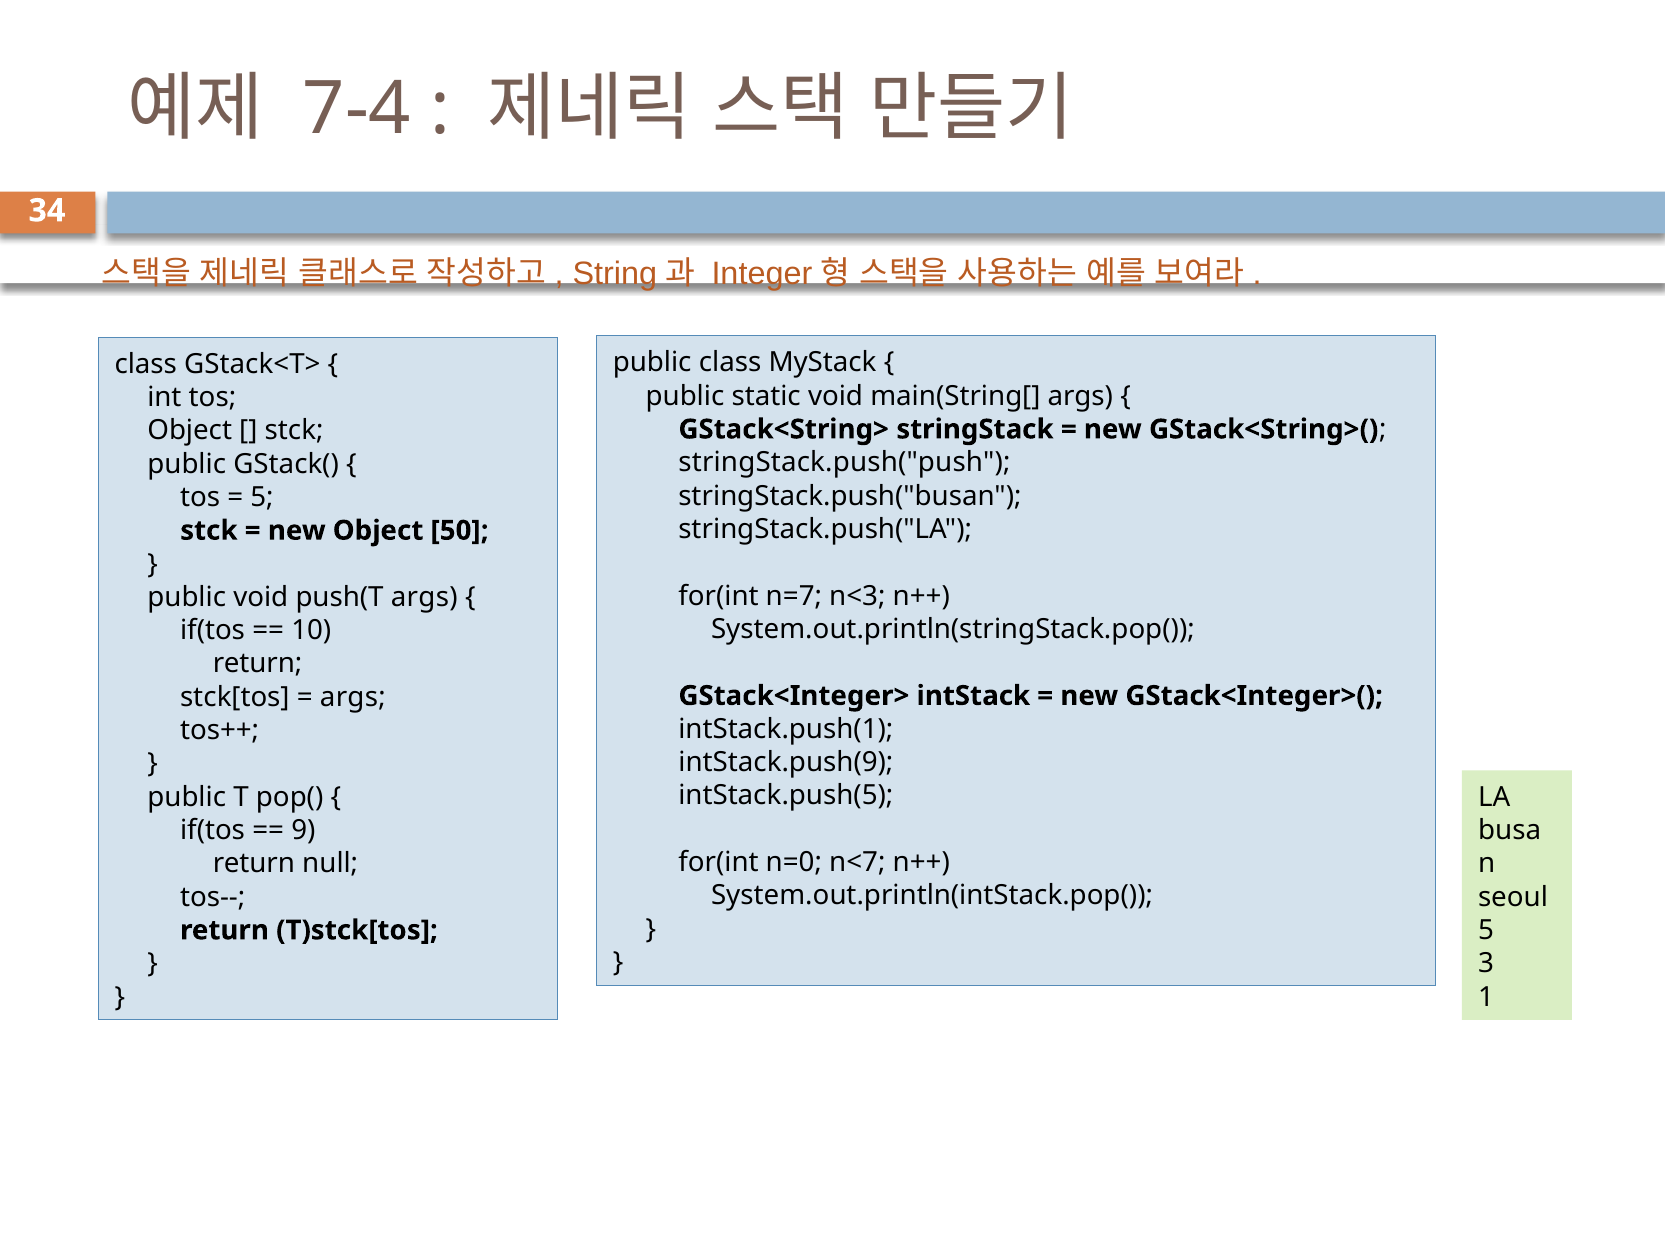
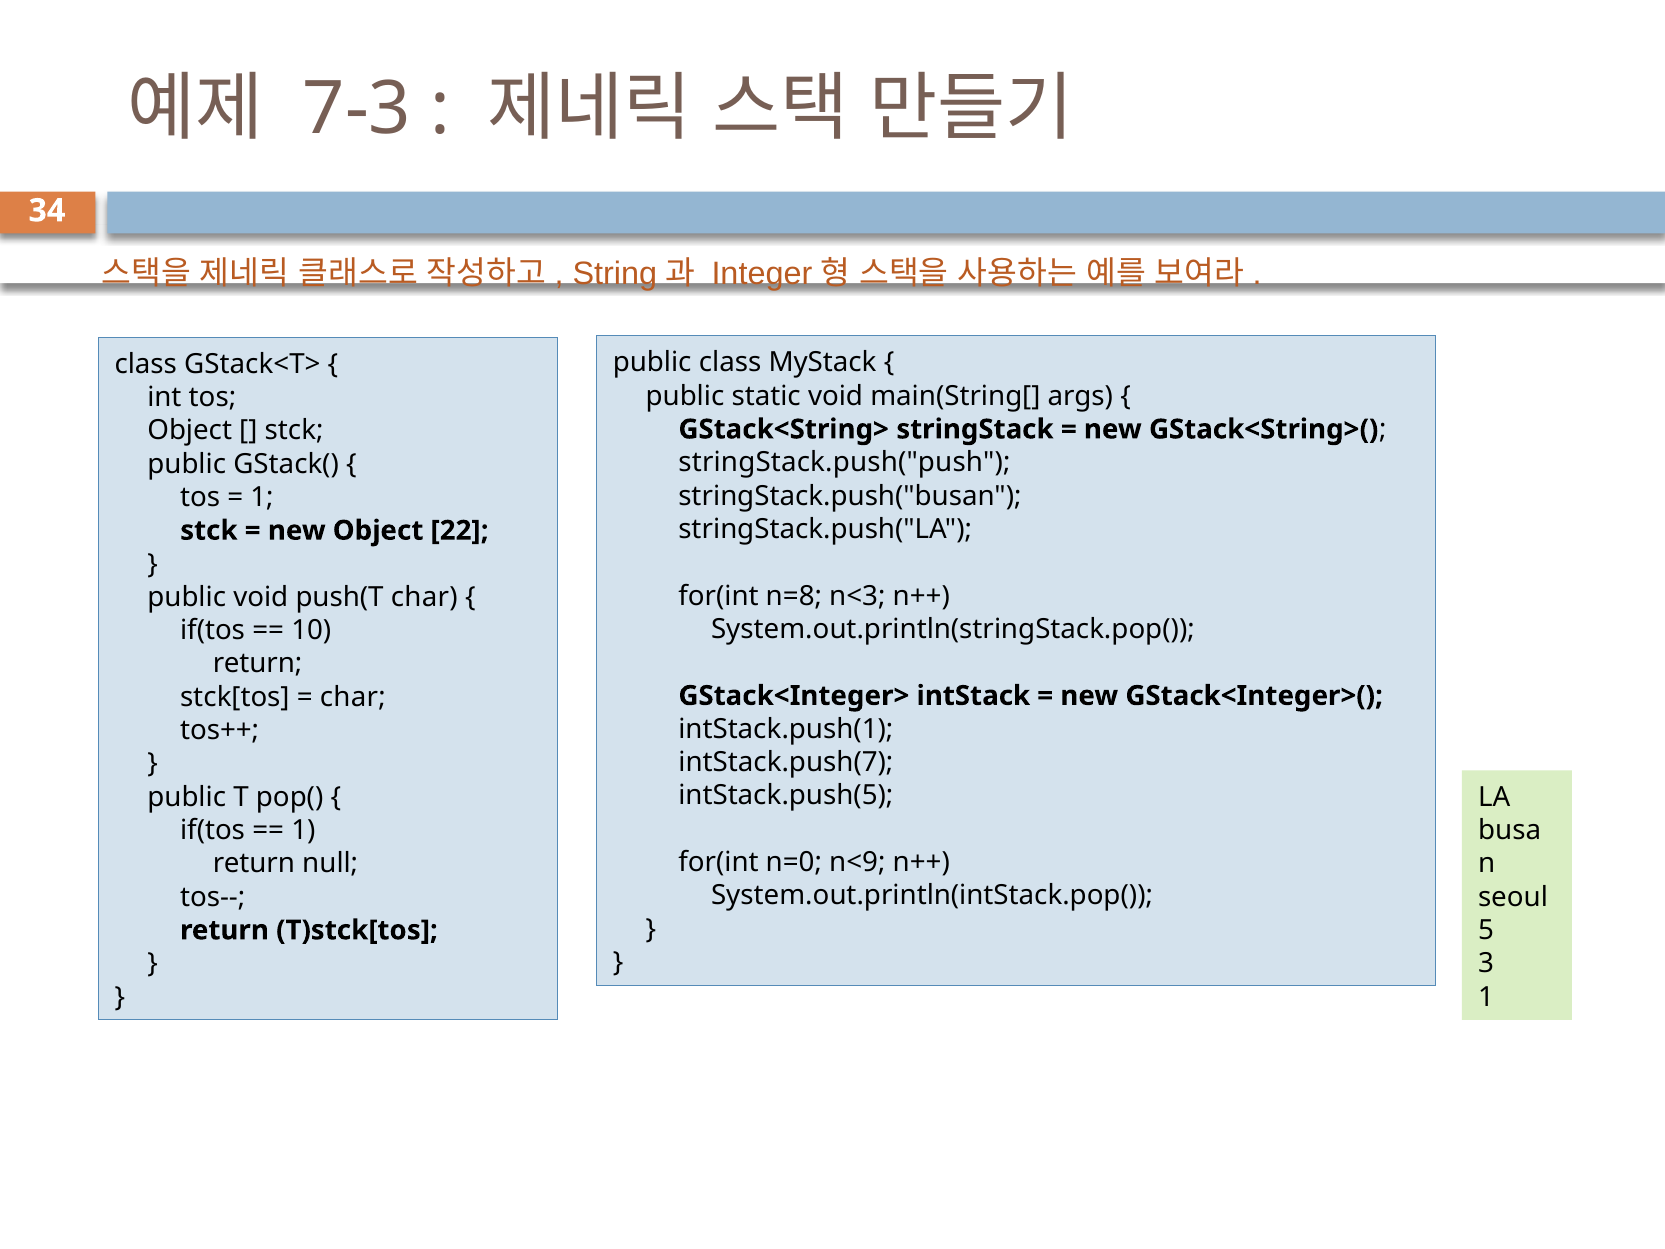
7-4: 7-4 -> 7-3 (357, 109)
5: 5 -> 1 (262, 497)
50: 50 -> 22 (460, 530)
n=7: n=7 -> n=8 (794, 596)
push(T args: args -> char (424, 597)
args: args -> char (353, 697)
intStack.push(9: intStack.push(9 -> intStack.push(7 (786, 762)
9: 9 -> 1 (303, 830)
n<7: n<7 -> n<9 (857, 862)
